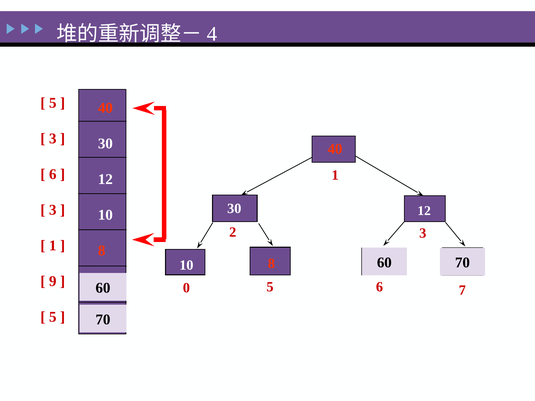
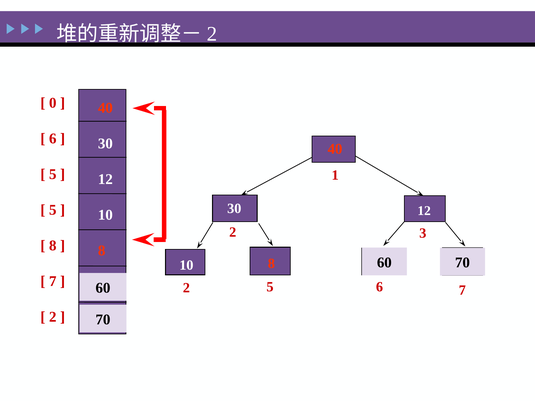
4: 4 -> 2 (212, 34)
5: 5 -> 0 (53, 103)
3: 3 -> 6 (53, 139)
6: 6 -> 5 (53, 174)
3: 3 -> 5 (53, 210)
1: 1 -> 8 (53, 246)
9: 9 -> 7 (53, 281)
0: 0 -> 2 (186, 288)
5: 5 -> 2 (53, 317)
